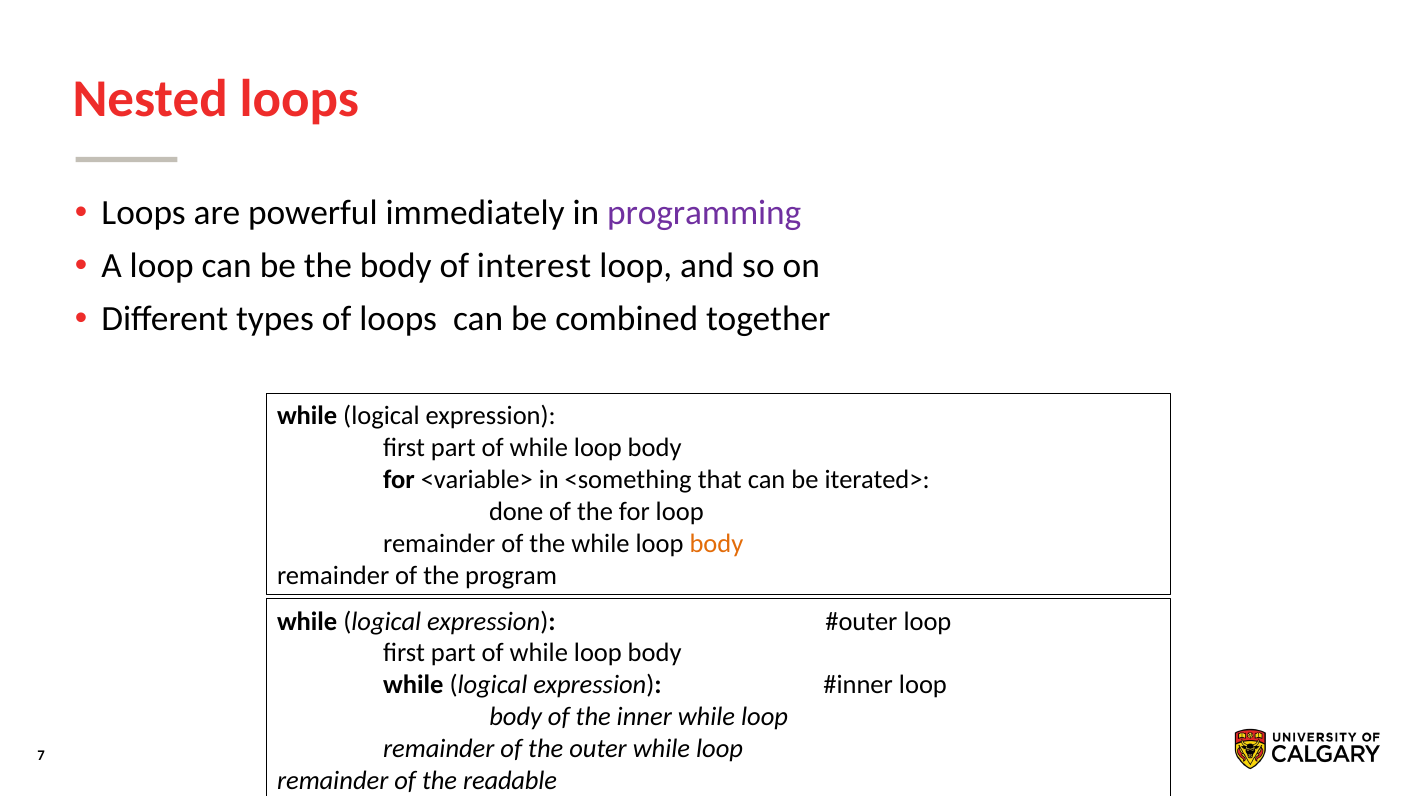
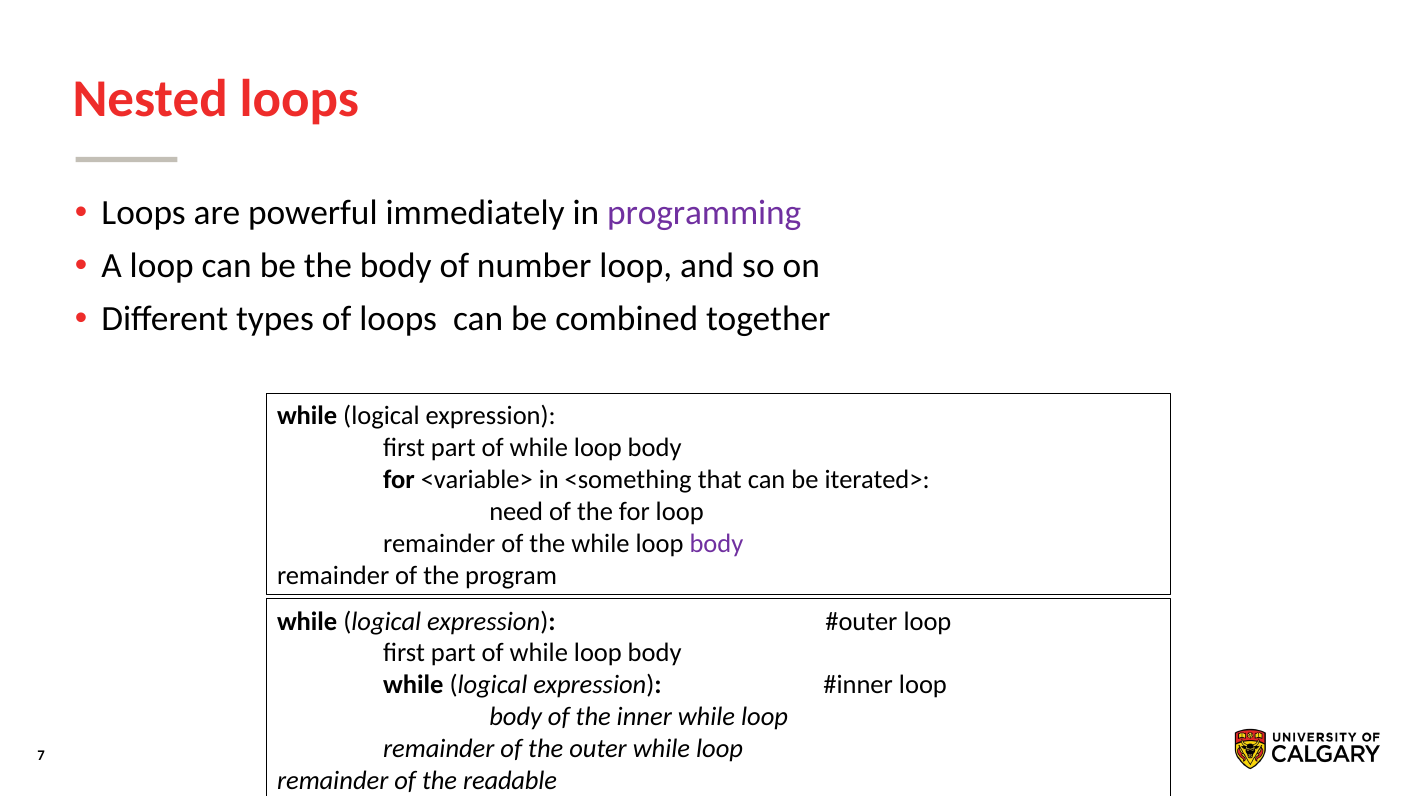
interest: interest -> number (534, 266)
done: done -> need (516, 512)
body colour: orange -> purple (716, 544)
